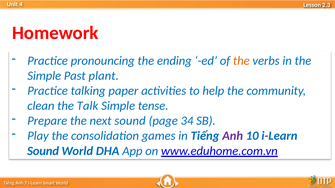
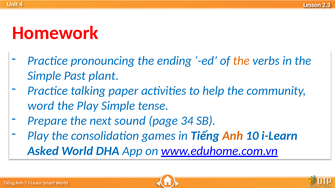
clean: clean -> word (41, 106)
the Talk: Talk -> Play (88, 106)
Anh colour: purple -> orange (233, 136)
Sound: Sound -> Asked (43, 151)
